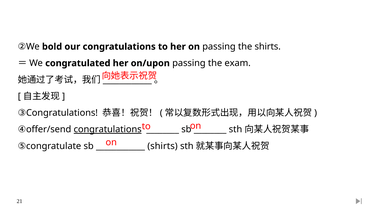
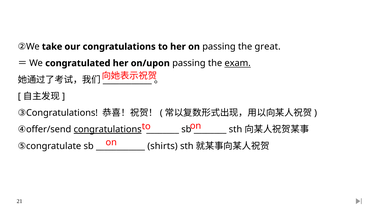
bold: bold -> take (52, 47)
the shirts: shirts -> great (268, 47)
exam underline: none -> present (238, 63)
